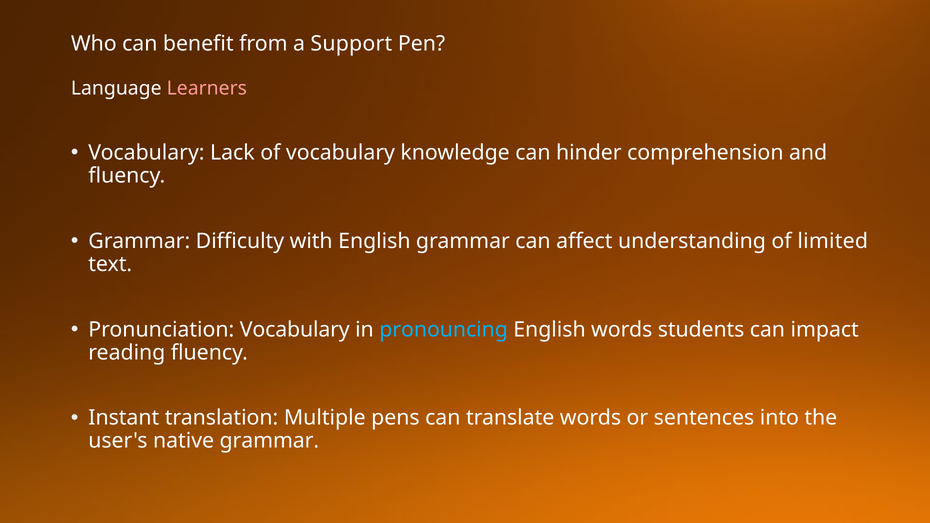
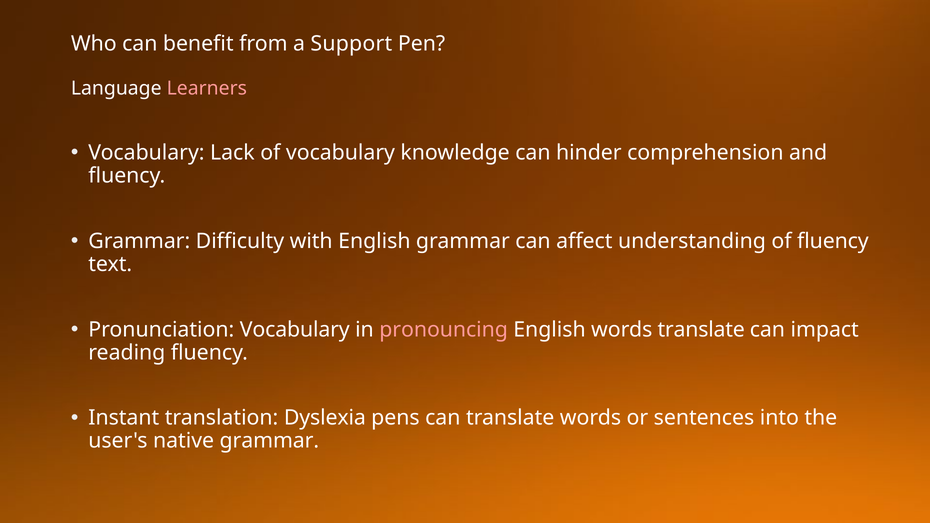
of limited: limited -> fluency (833, 241)
pronouncing colour: light blue -> pink (444, 330)
words students: students -> translate (701, 330)
Multiple: Multiple -> Dyslexia (325, 418)
